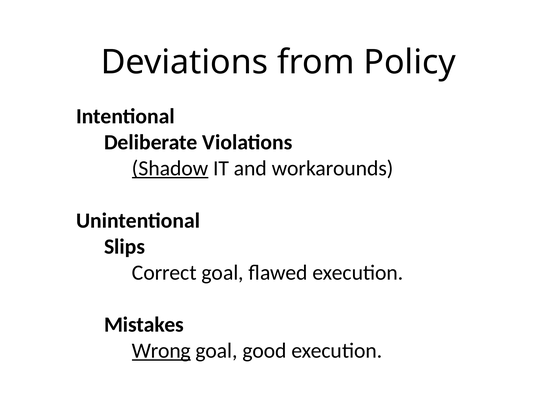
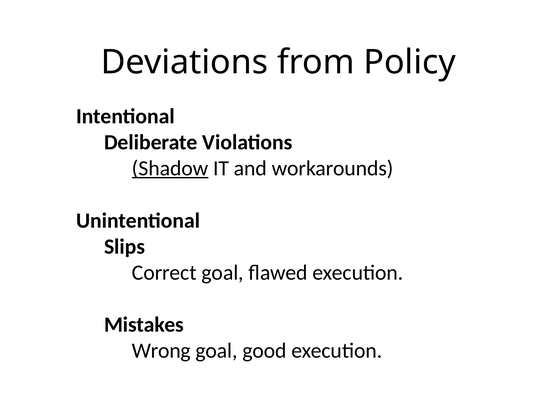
Wrong underline: present -> none (161, 350)
